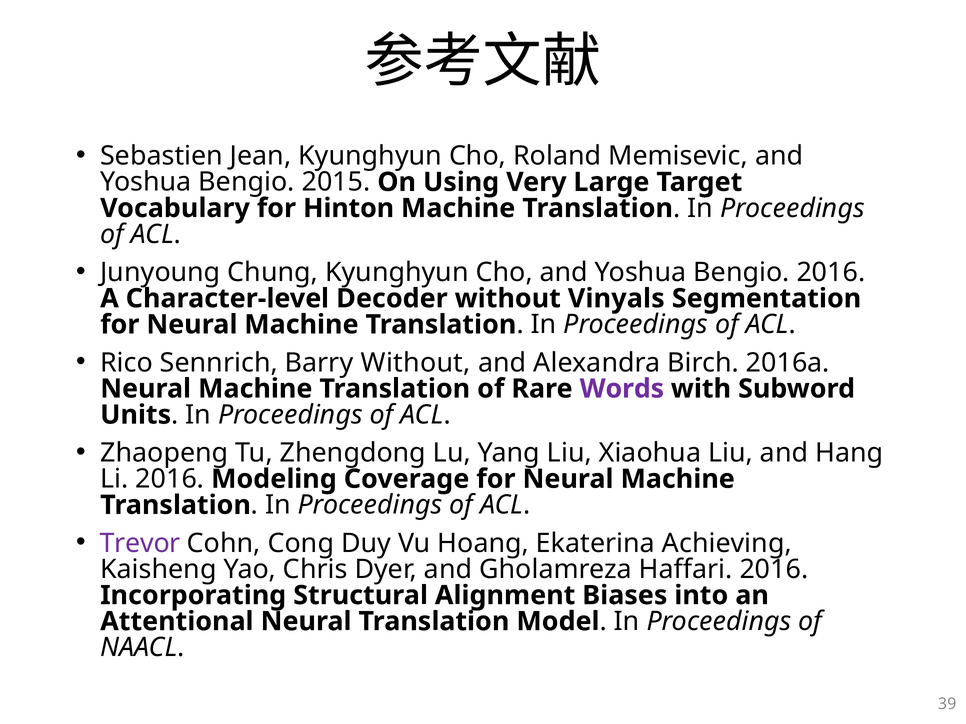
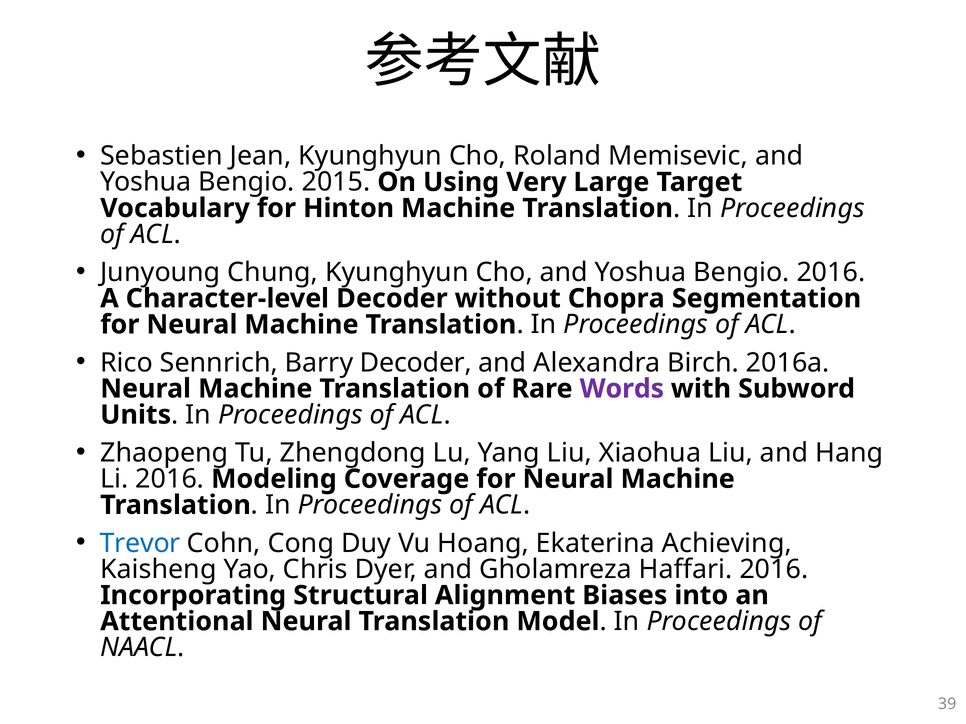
Vinyals: Vinyals -> Chopra (616, 299)
Barry Without: Without -> Decoder (416, 363)
Trevor colour: purple -> blue (140, 544)
